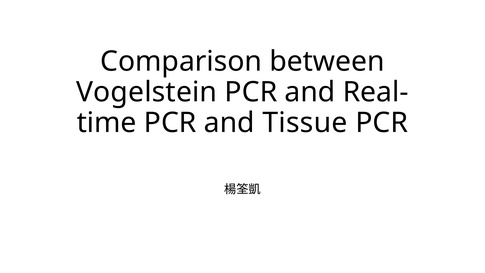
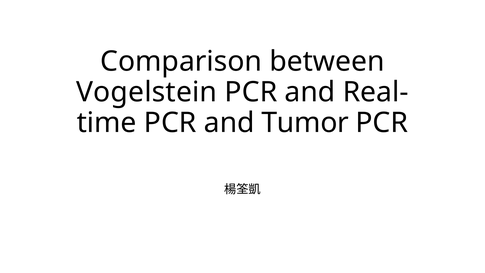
Tissue: Tissue -> Tumor (305, 123)
